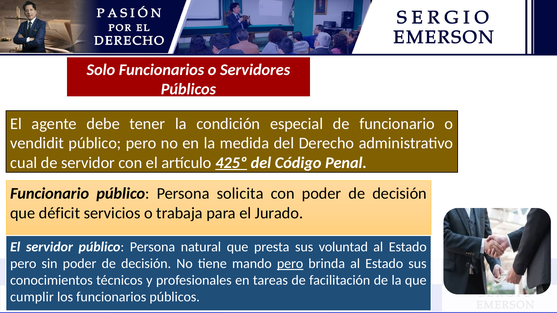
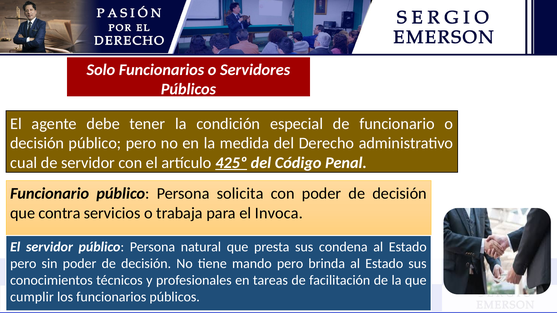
vendidit: vendidit -> decisión (37, 143)
déficit: déficit -> contra (60, 213)
Jurado: Jurado -> Invoca (279, 213)
voluntad: voluntad -> condena (343, 247)
pero underline: present -> none (290, 264)
